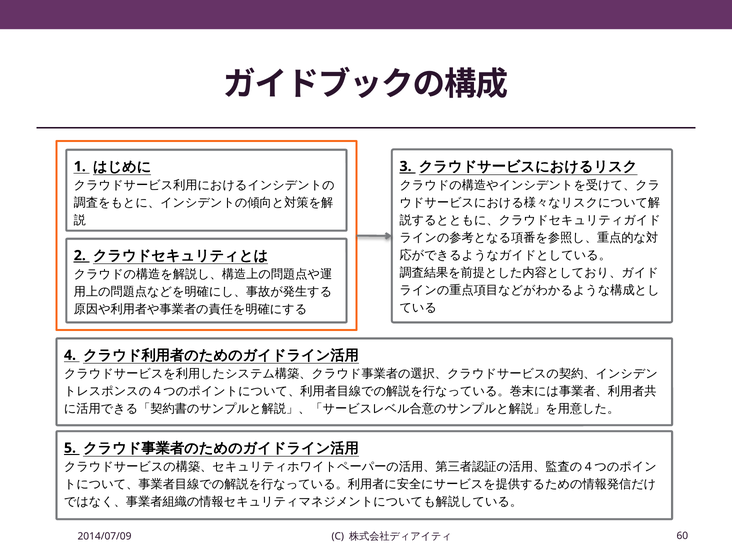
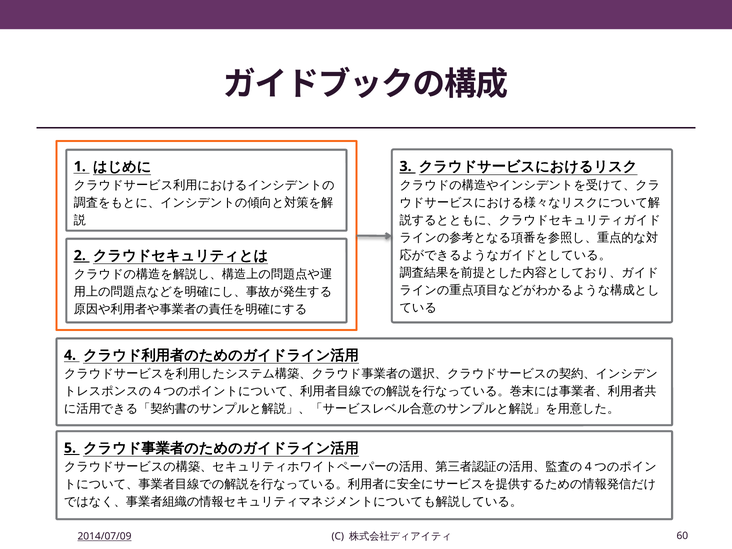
2014/07/09 underline: none -> present (105, 537)
